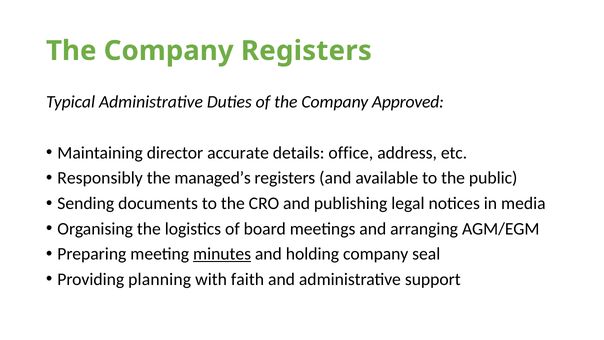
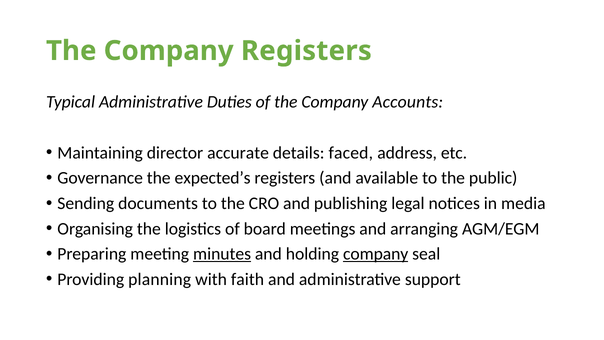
Approved: Approved -> Accounts (408, 102)
office: office -> faced (351, 153)
Responsibly: Responsibly -> Governance (100, 178)
managed’s: managed’s -> expected’s (213, 178)
company underline: none -> present (376, 254)
